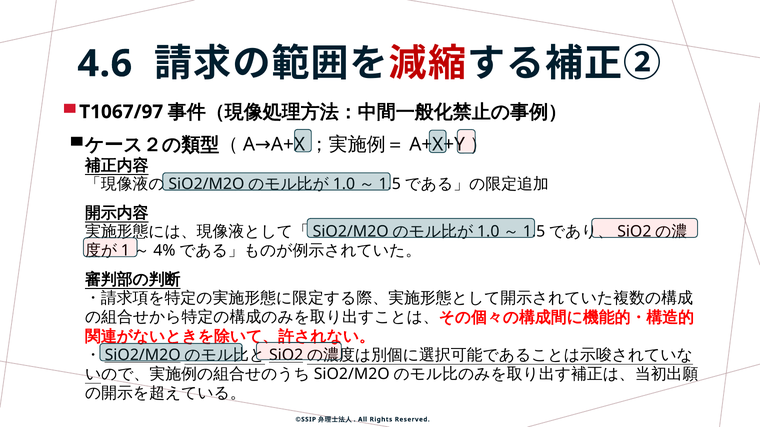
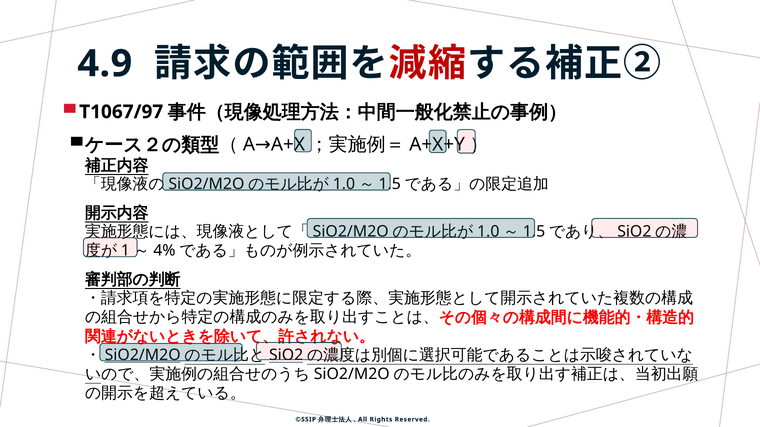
4.6: 4.6 -> 4.9 (105, 64)
